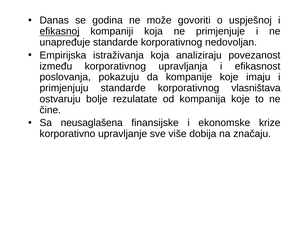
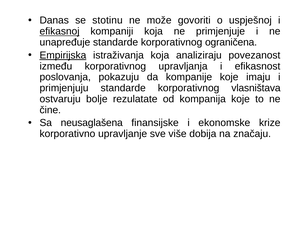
godina: godina -> stotinu (107, 20)
nedovoljan: nedovoljan -> ograničena (231, 42)
Empirijska underline: none -> present (63, 55)
